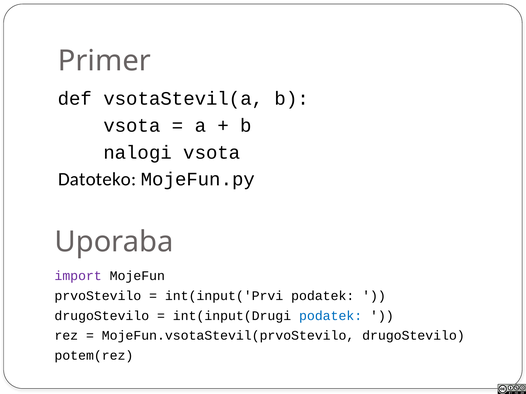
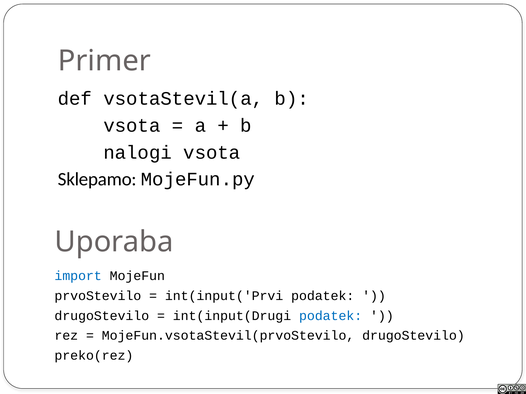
Datoteko: Datoteko -> Sklepamo (97, 180)
import colour: purple -> blue (78, 276)
potem(rez: potem(rez -> preko(rez (94, 356)
